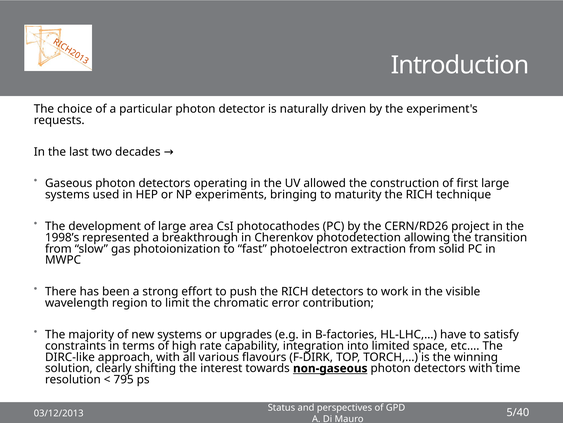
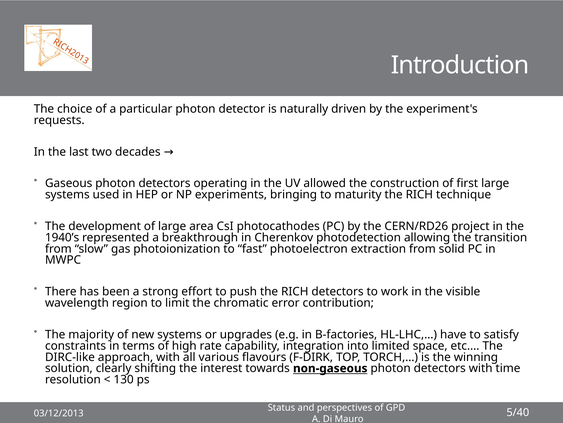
1998’s: 1998’s -> 1940’s (62, 237)
795: 795 -> 130 (124, 379)
